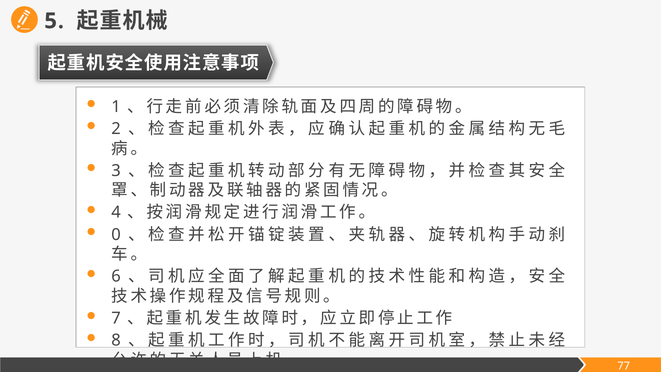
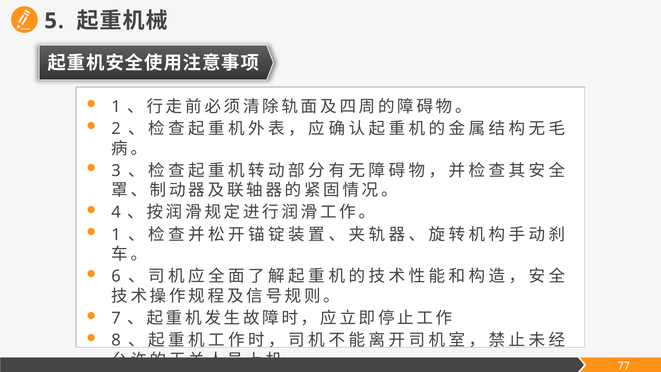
0: 0 -> 1 (116, 234)
